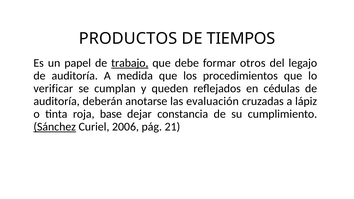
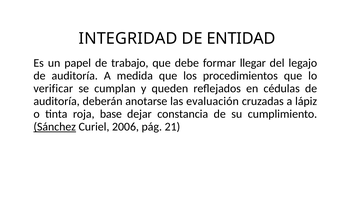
PRODUCTOS: PRODUCTOS -> INTEGRIDAD (128, 38)
TIEMPOS: TIEMPOS -> ENTIDAD (241, 38)
trabajo underline: present -> none (130, 63)
otros: otros -> llegar (253, 63)
